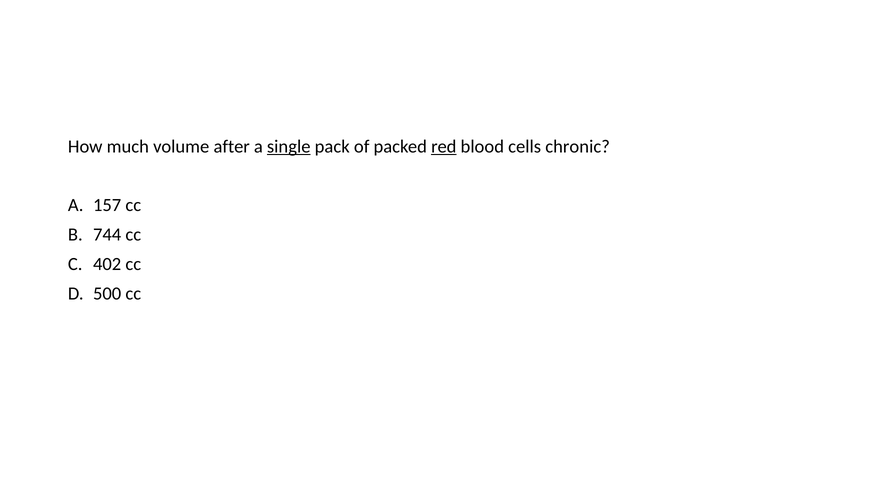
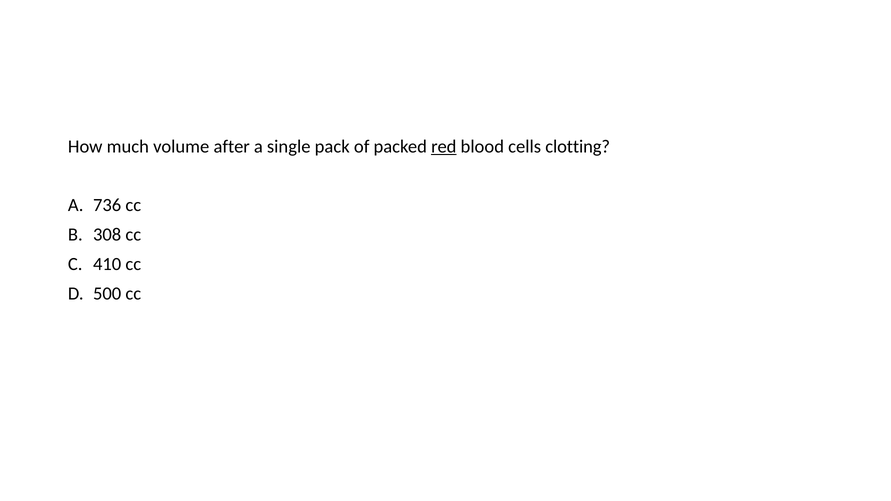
single underline: present -> none (289, 147)
chronic: chronic -> clotting (578, 147)
157: 157 -> 736 (107, 205)
744: 744 -> 308 (107, 235)
402: 402 -> 410 (107, 264)
